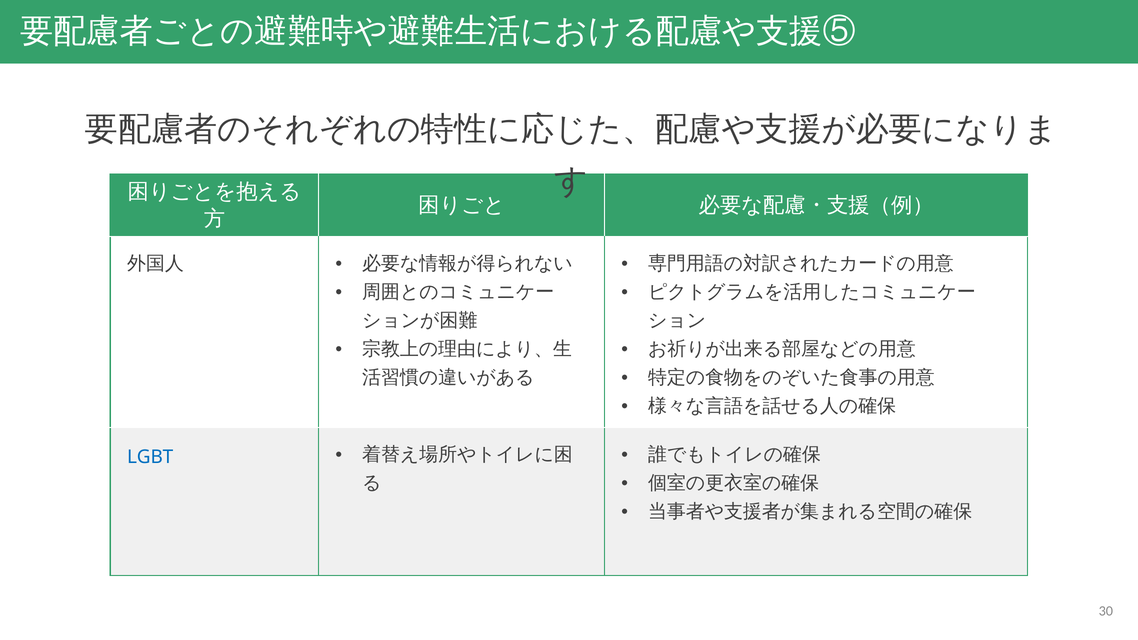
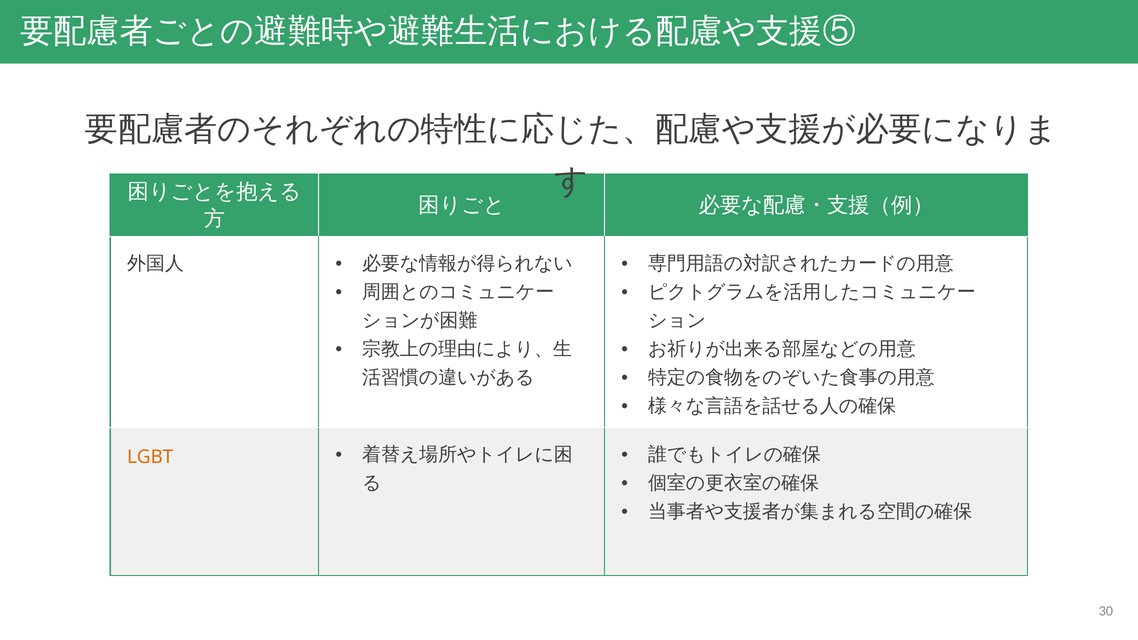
LGBT colour: blue -> orange (150, 457)
